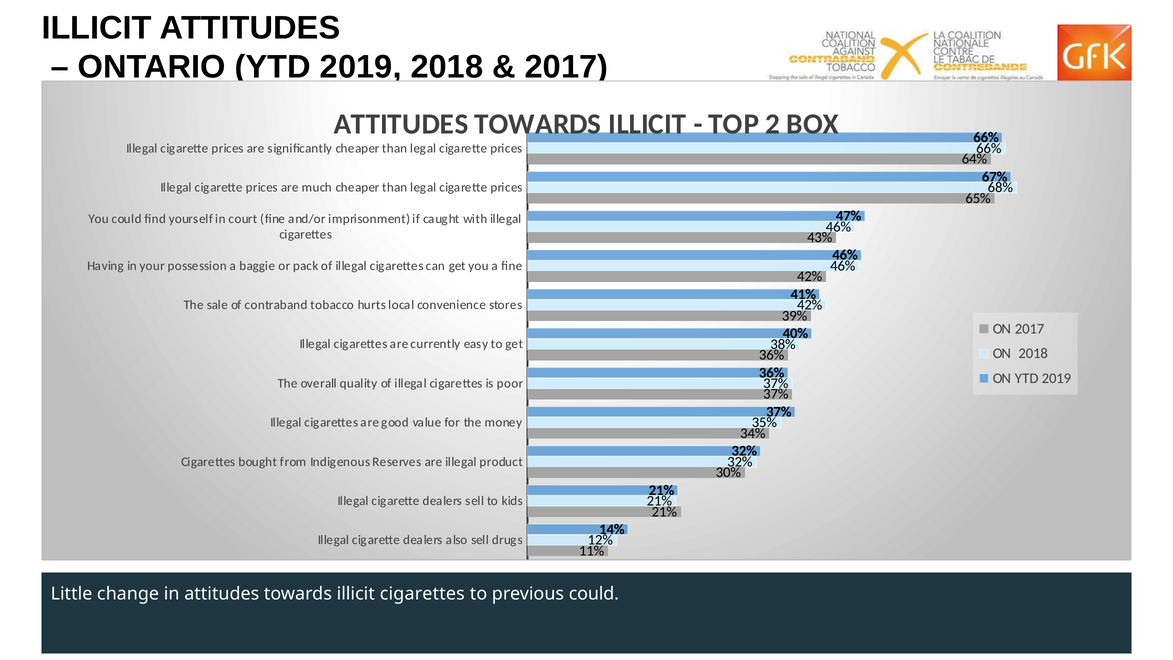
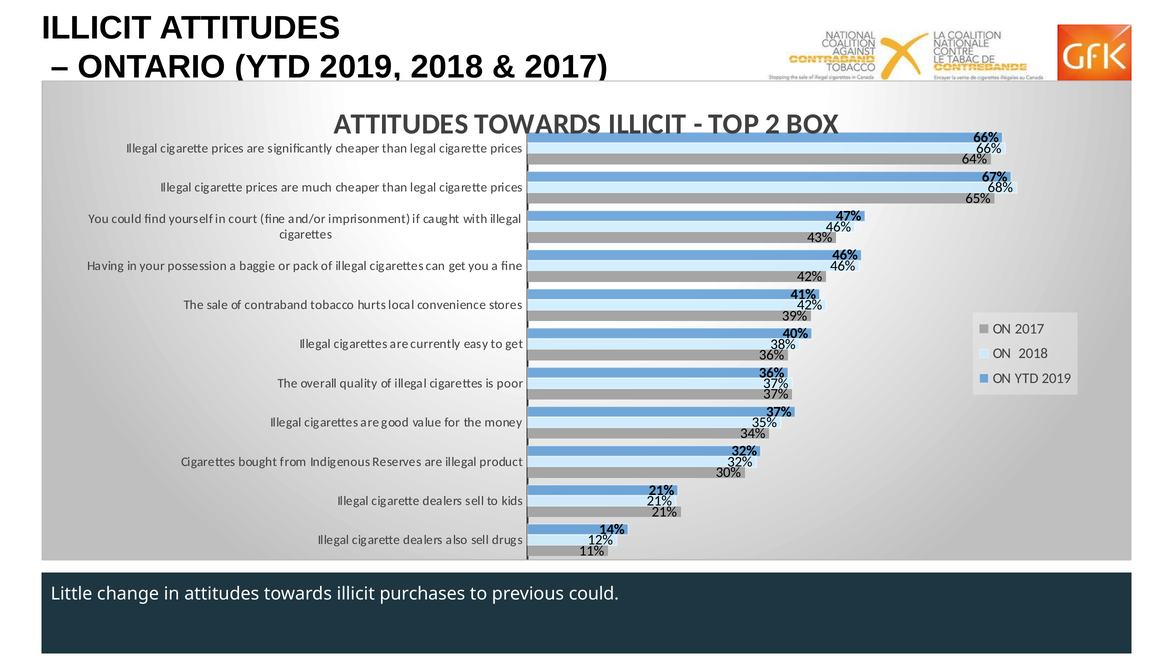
illicit cigarettes: cigarettes -> purchases (422, 594)
